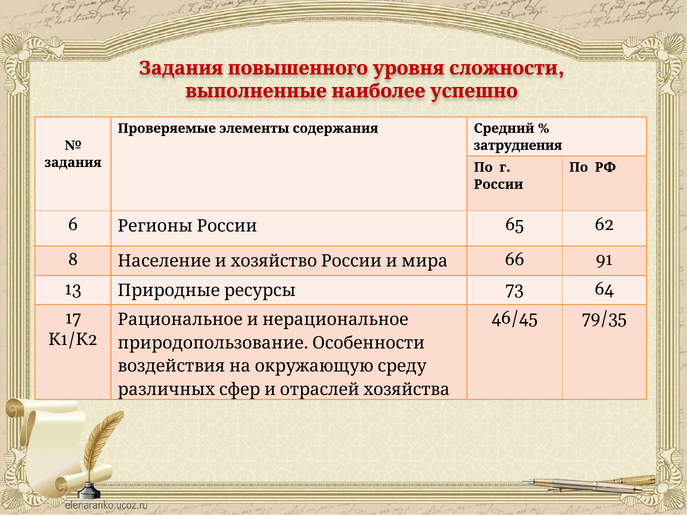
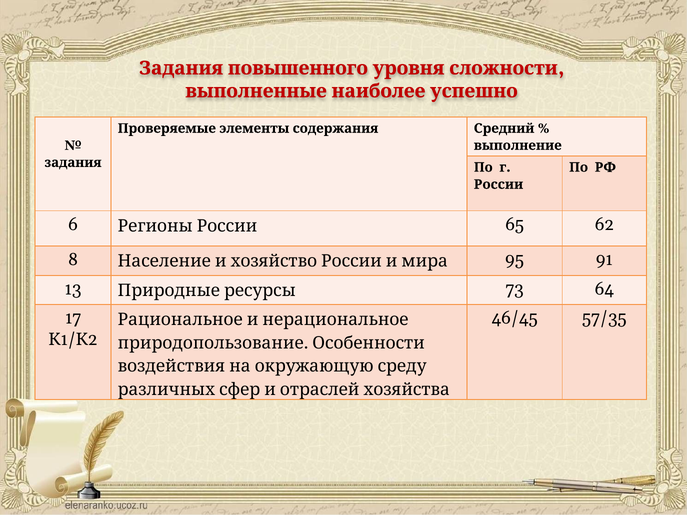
затруднения: затруднения -> выполнение (518, 146)
66: 66 -> 95 (515, 260)
79/35: 79/35 -> 57/35 (604, 318)
